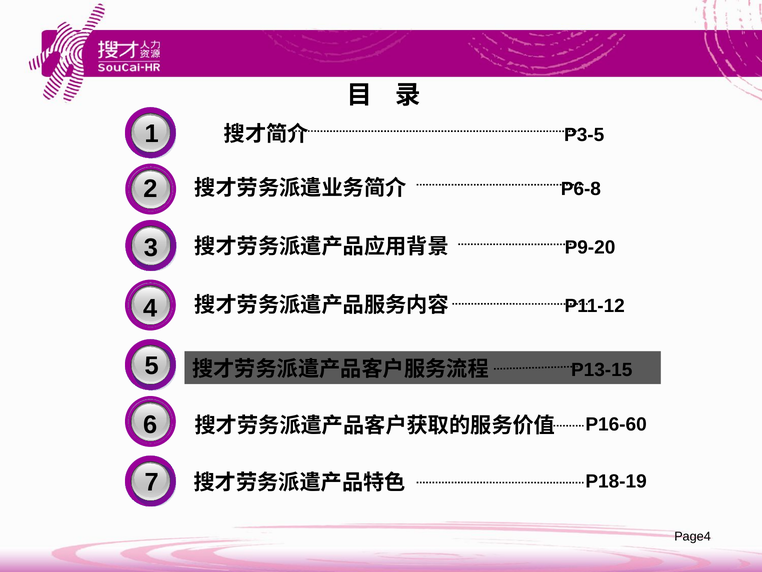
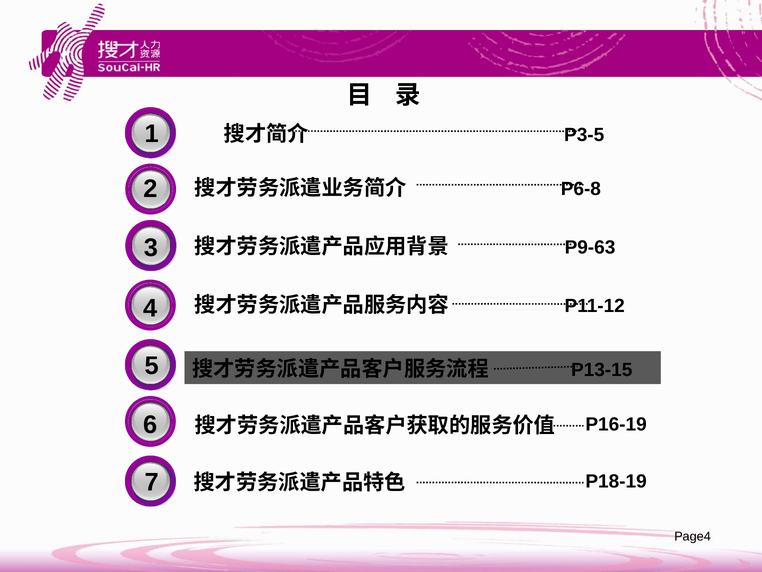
P9-20: P9-20 -> P9-63 (590, 247)
P16-60: P16-60 -> P16-19 (616, 424)
